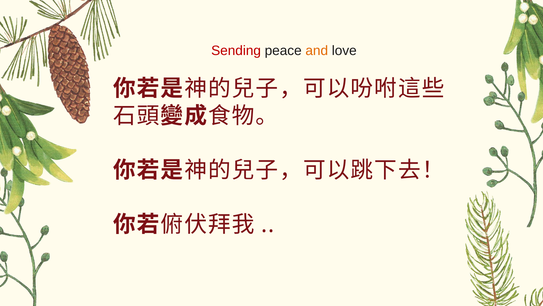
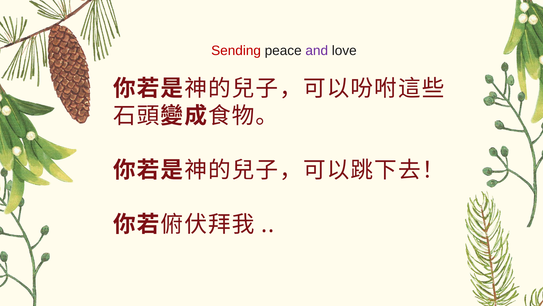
and colour: orange -> purple (317, 50)
